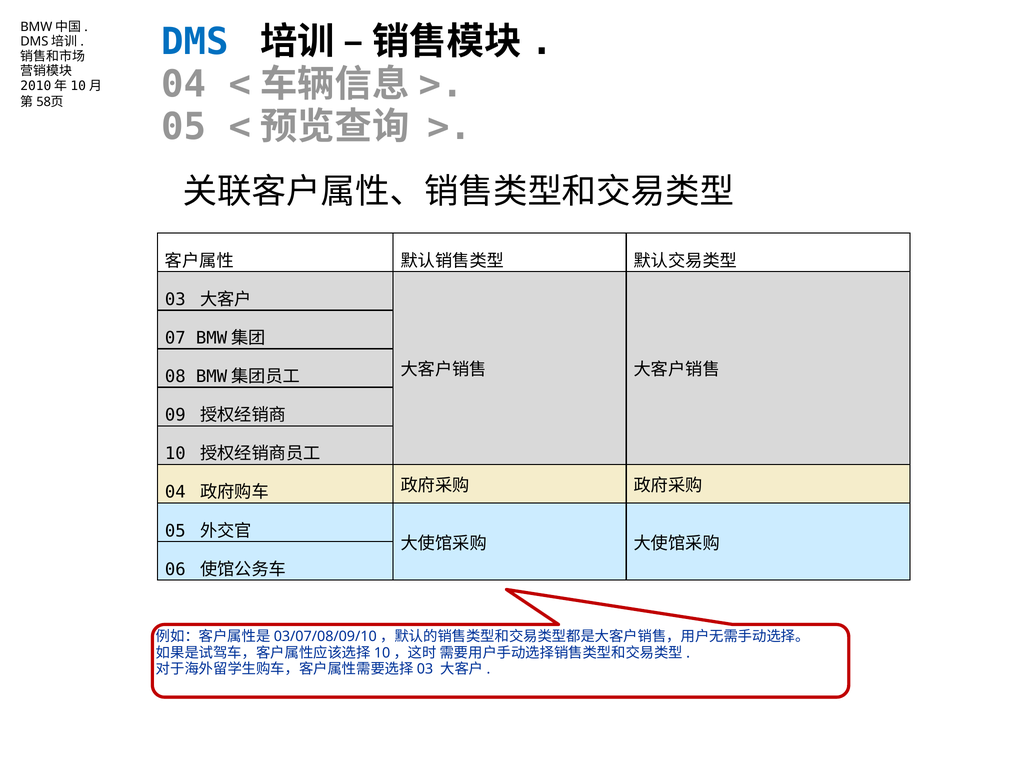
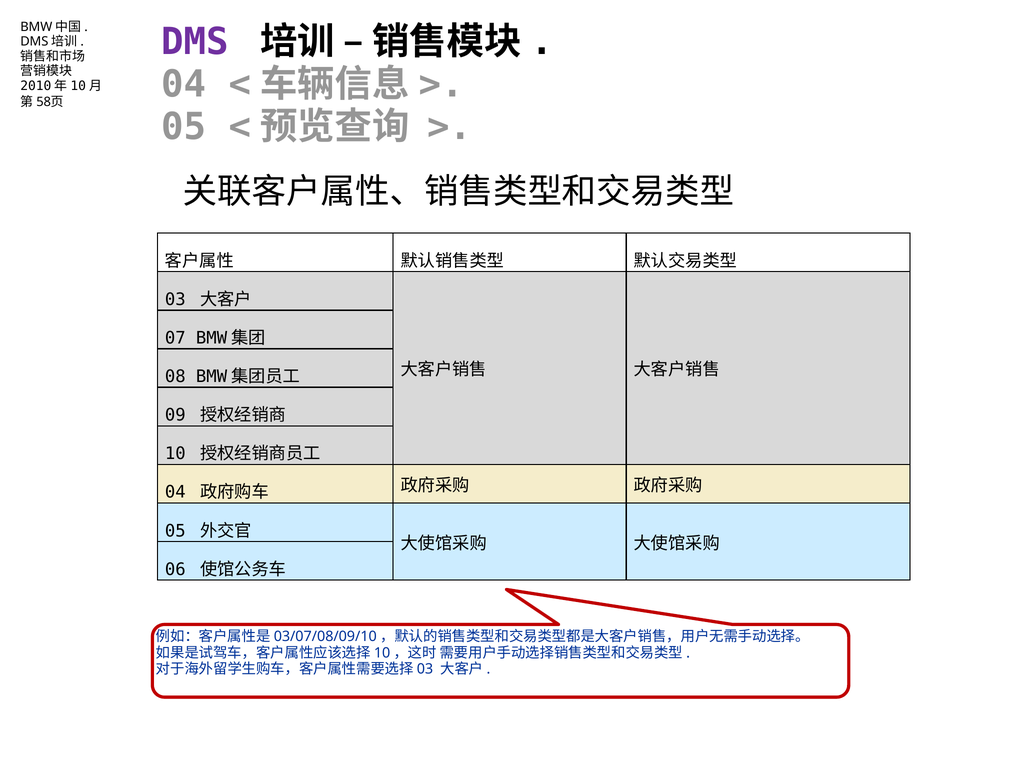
DMS colour: blue -> purple (195, 42)
